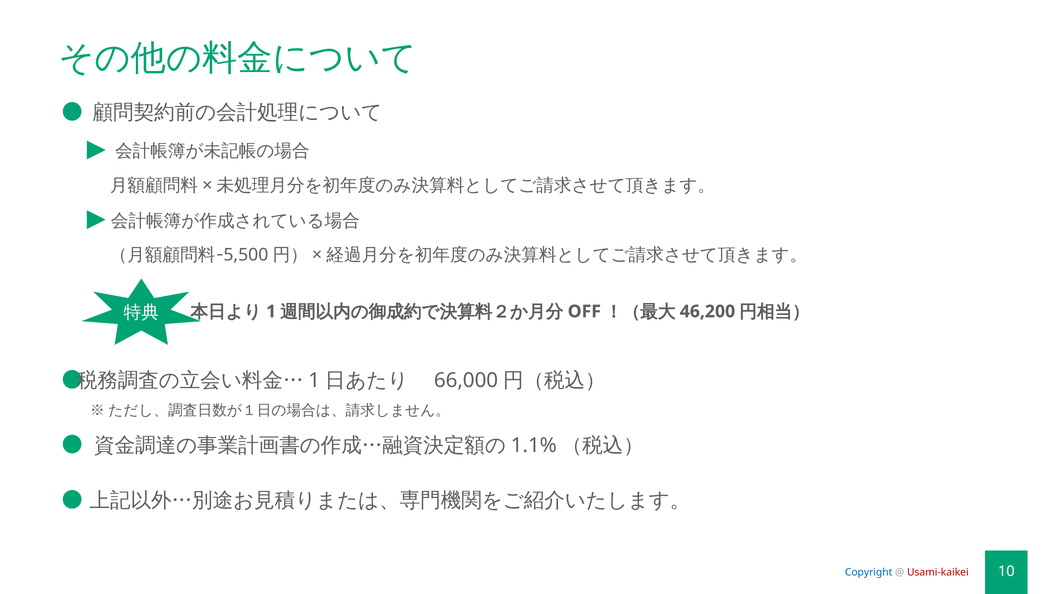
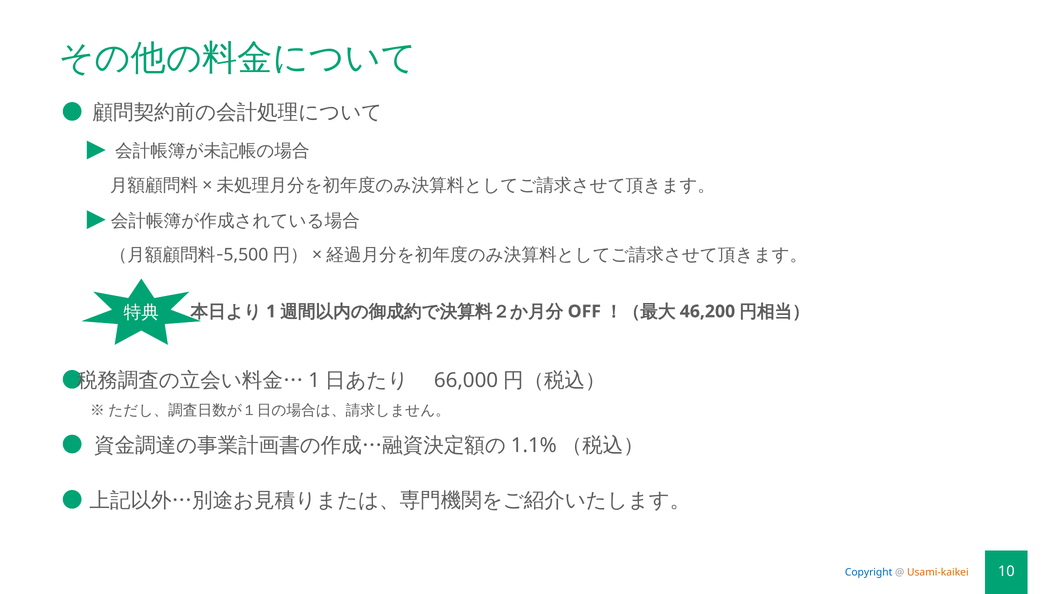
Usami-kaikei colour: red -> orange (938, 573)
